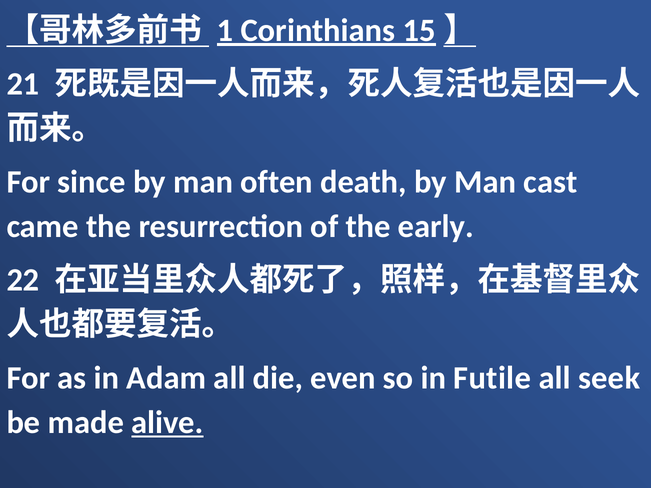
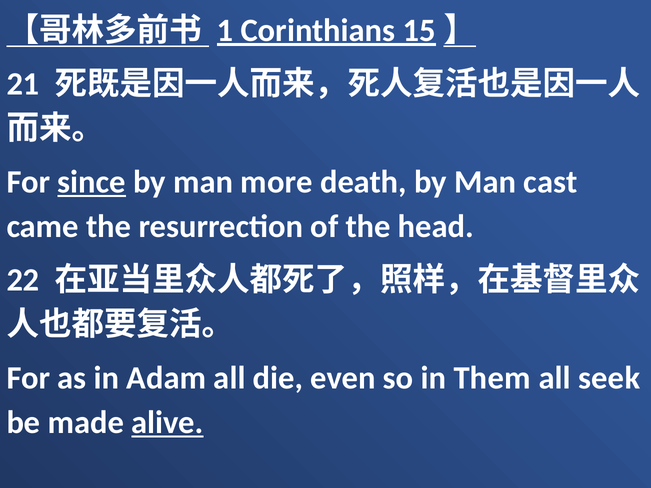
since underline: none -> present (92, 182)
often: often -> more (277, 182)
early: early -> head (436, 227)
Futile: Futile -> Them (492, 378)
